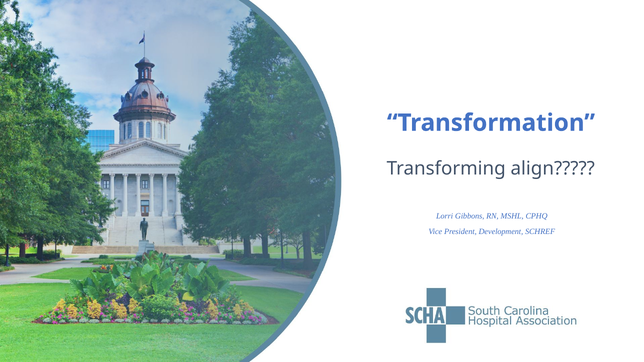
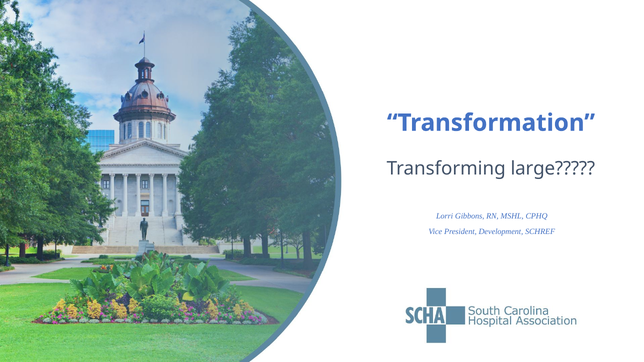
align: align -> large (553, 168)
